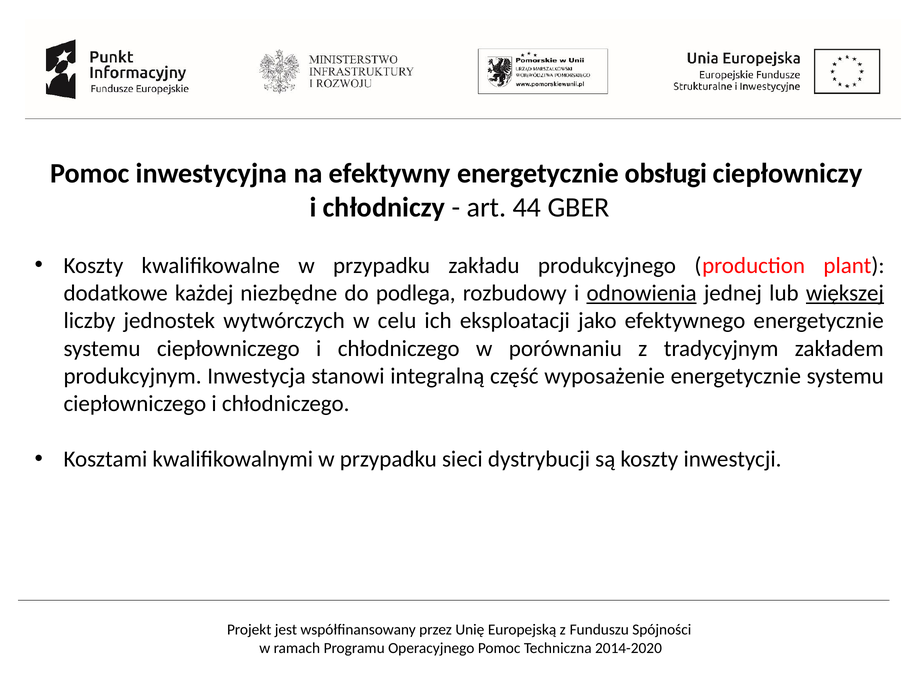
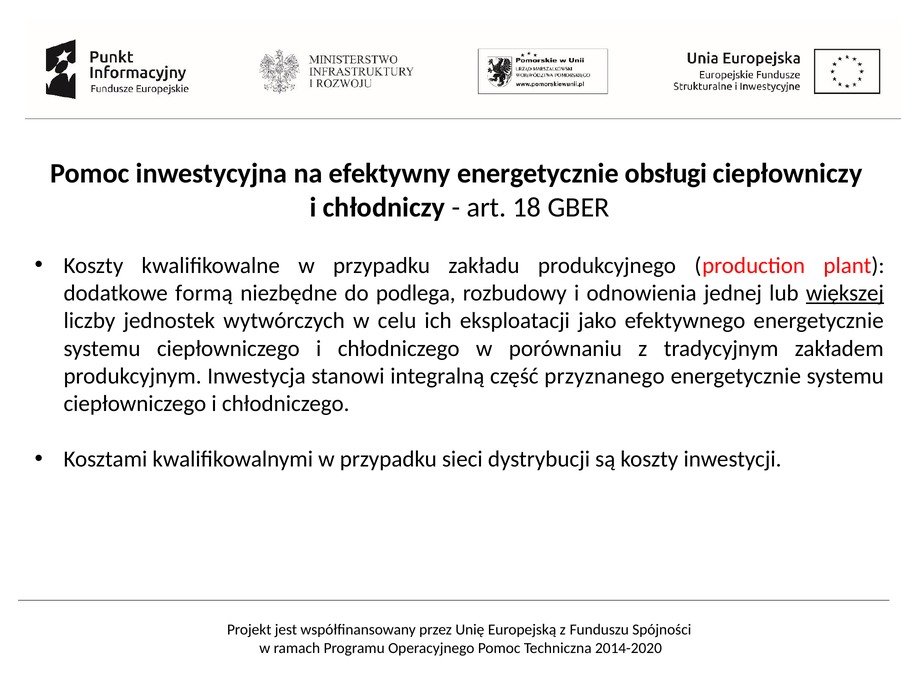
44: 44 -> 18 (527, 207)
każdej: każdej -> formą (204, 293)
odnowienia underline: present -> none (642, 293)
wyposażenie: wyposażenie -> przyznanego (605, 376)
